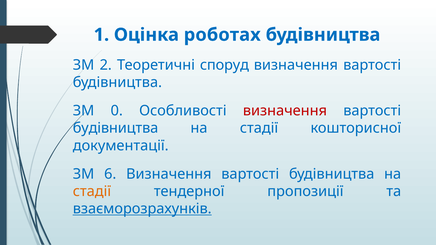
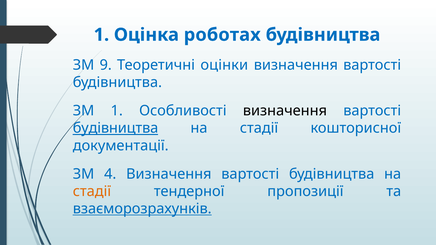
2: 2 -> 9 (106, 65)
споруд: споруд -> оцінки (224, 65)
ЗМ 0: 0 -> 1 (117, 111)
визначення colour: red -> black (285, 111)
будівництва underline: none -> present (116, 128)
6: 6 -> 4 (110, 174)
